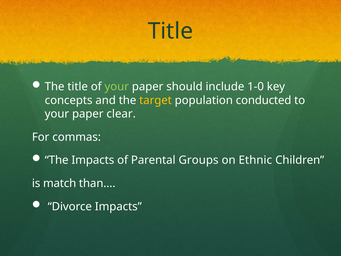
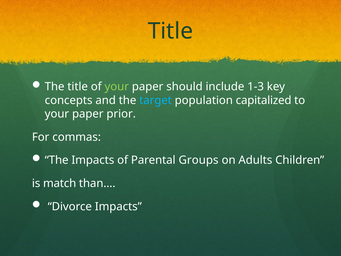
1-0: 1-0 -> 1-3 (256, 87)
target colour: yellow -> light blue (156, 100)
conducted: conducted -> capitalized (264, 100)
clear: clear -> prior (121, 114)
Ethnic: Ethnic -> Adults (255, 160)
